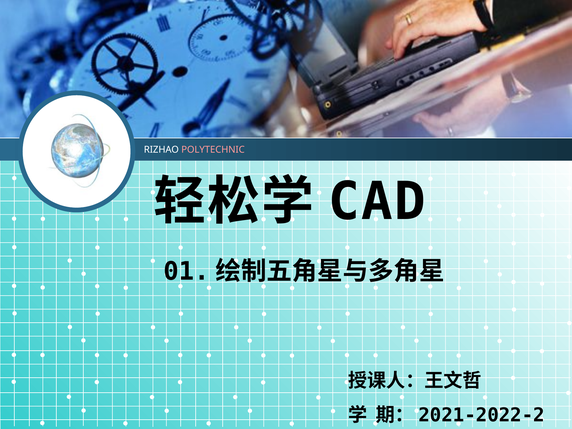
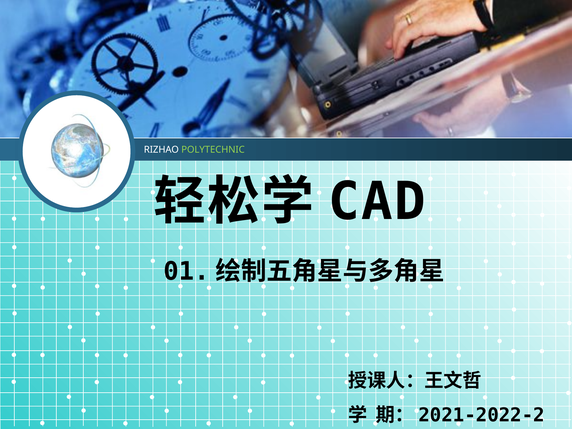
POLYTECHNIC colour: pink -> light green (213, 150)
